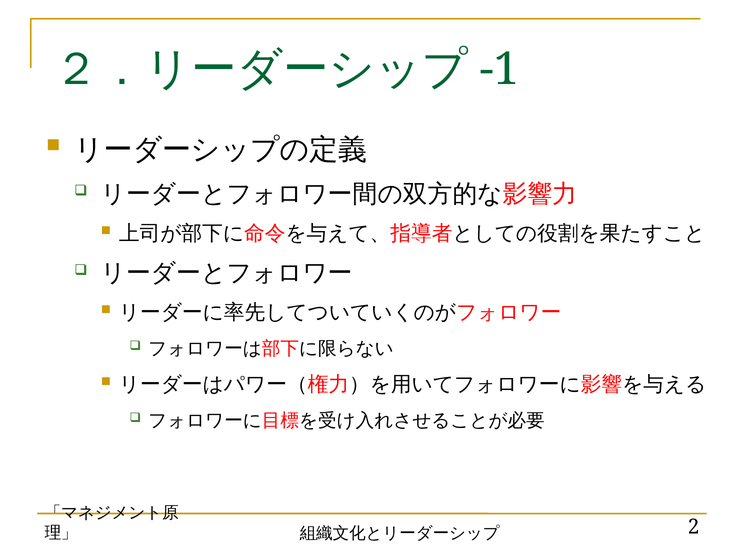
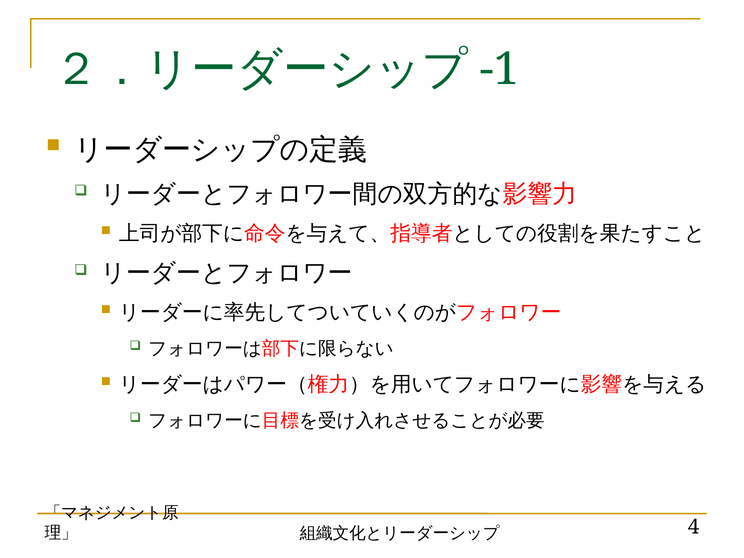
2: 2 -> 4 (694, 527)
